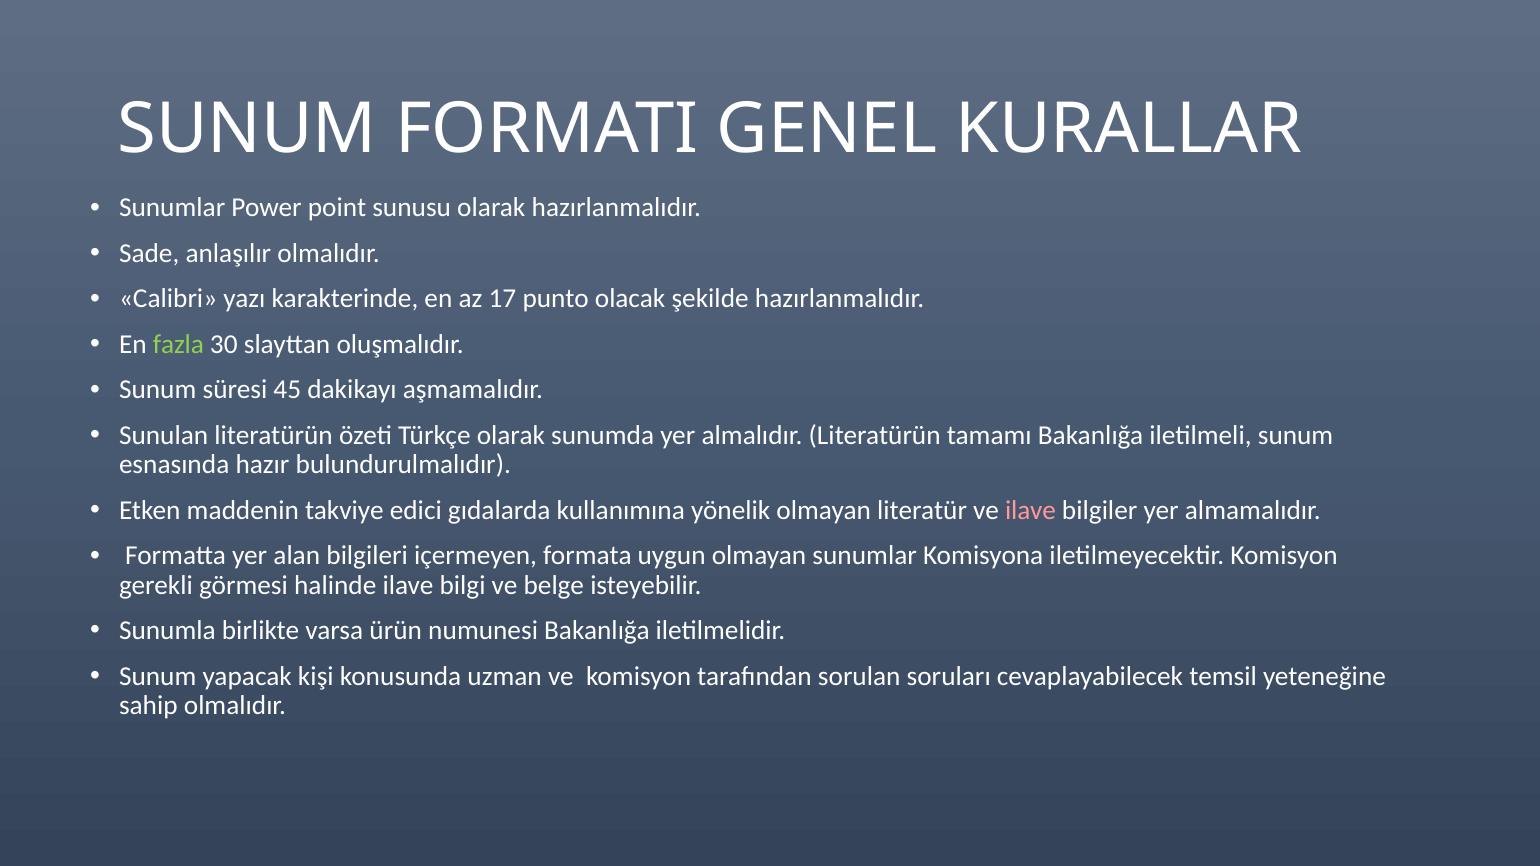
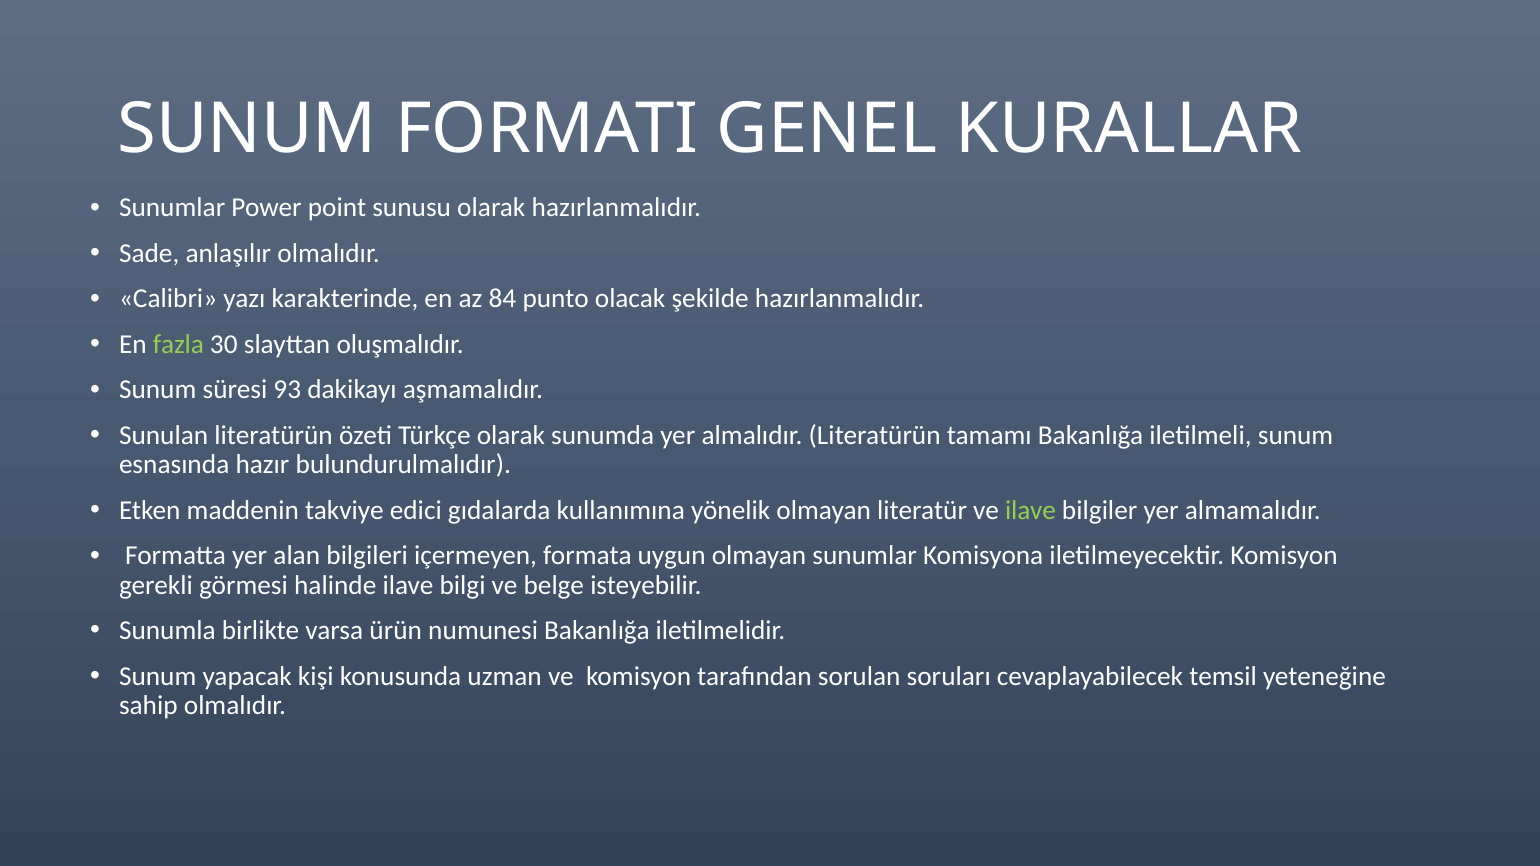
17: 17 -> 84 (502, 299)
45: 45 -> 93 (287, 390)
ilave colour: pink -> light green (1030, 510)
